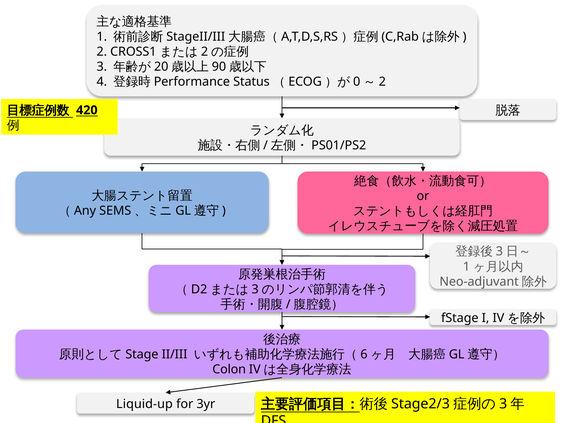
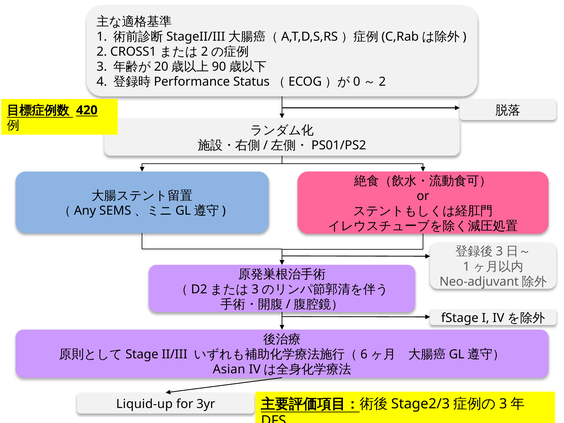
Colon: Colon -> Asian (229, 370)
